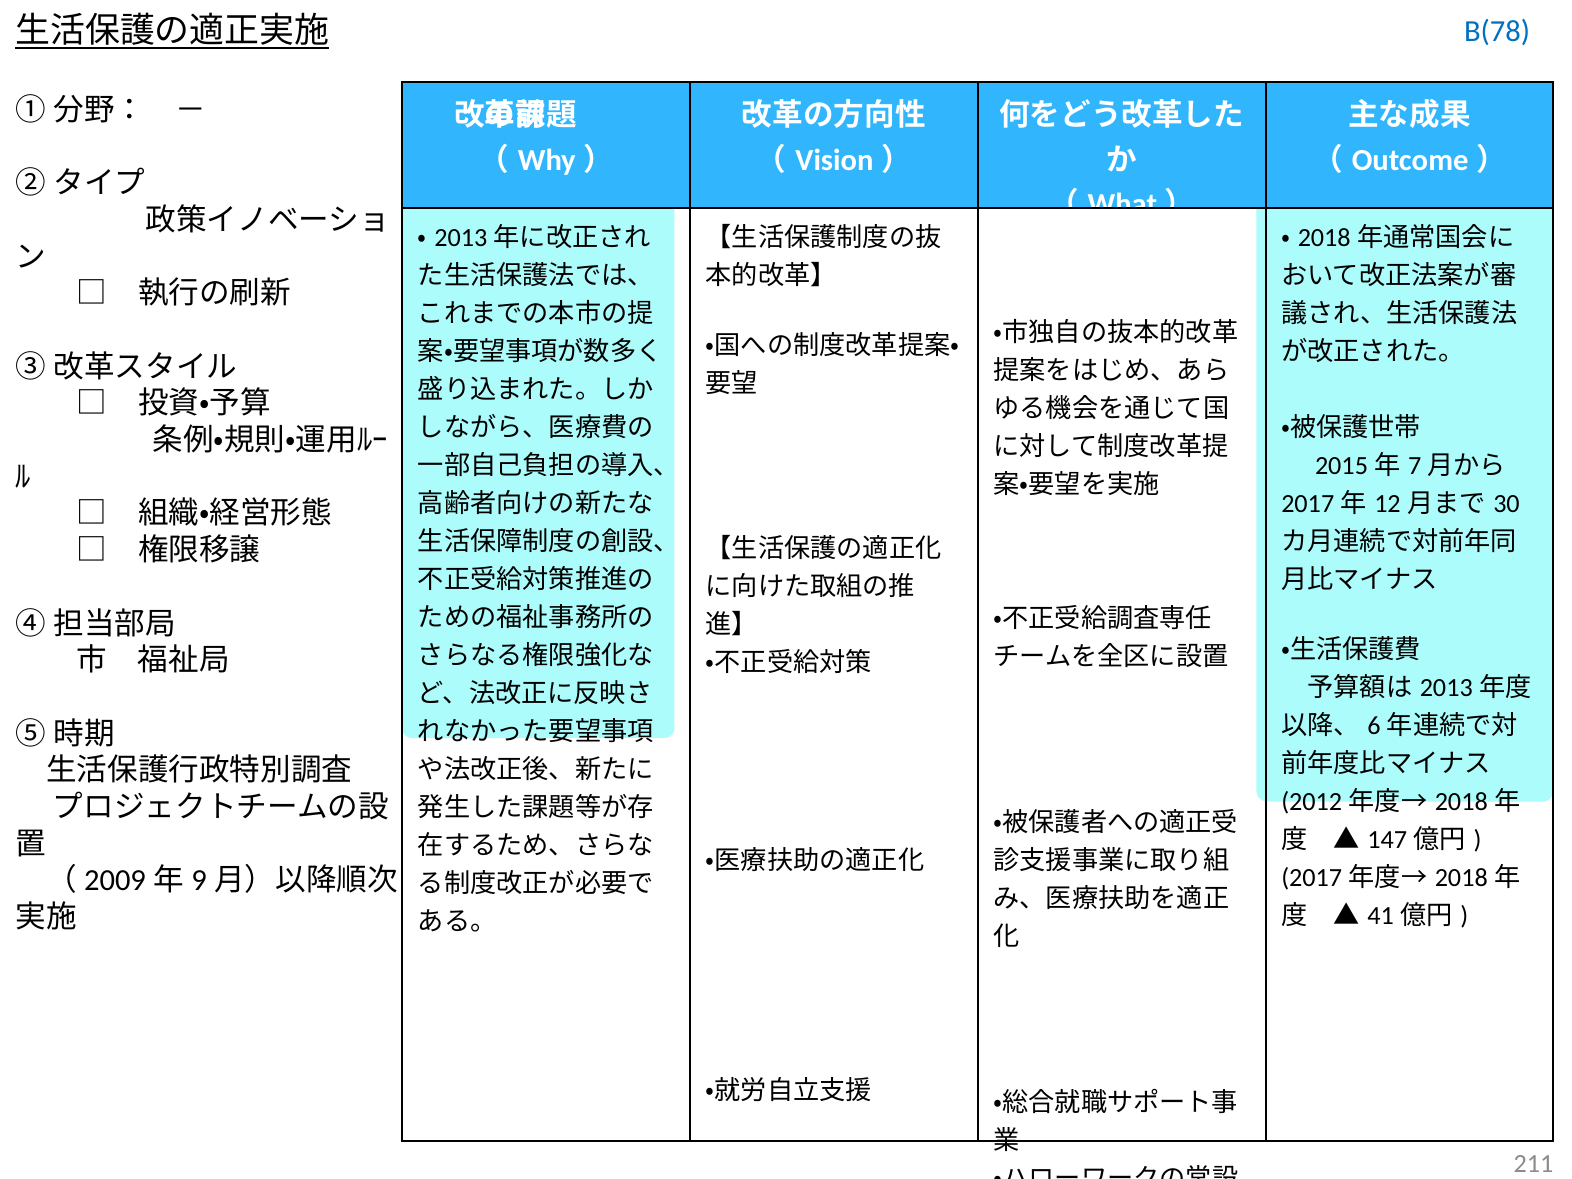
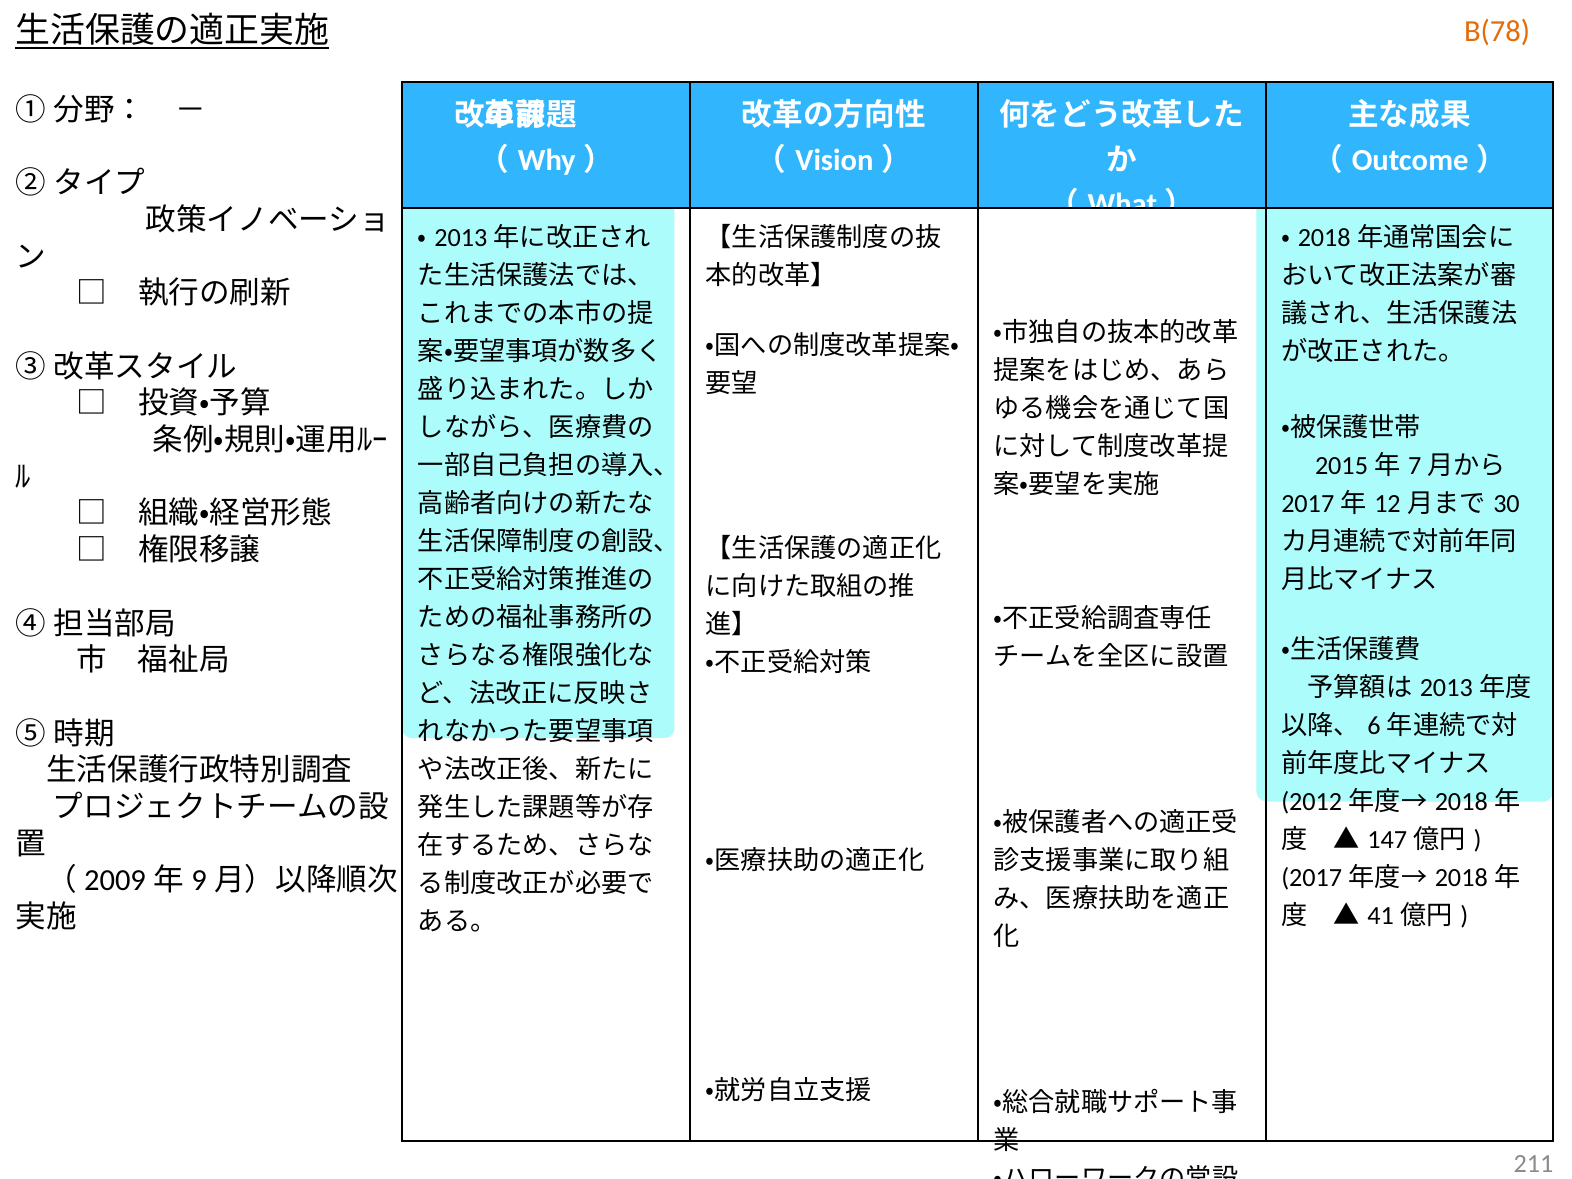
B(78 colour: blue -> orange (1497, 32)
